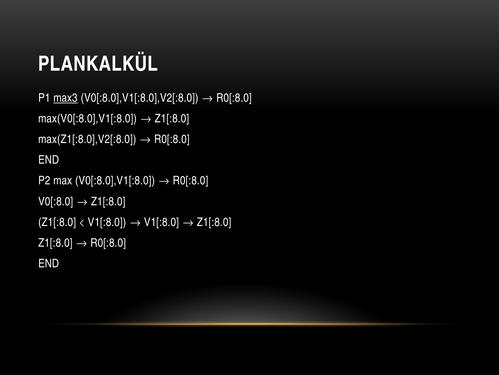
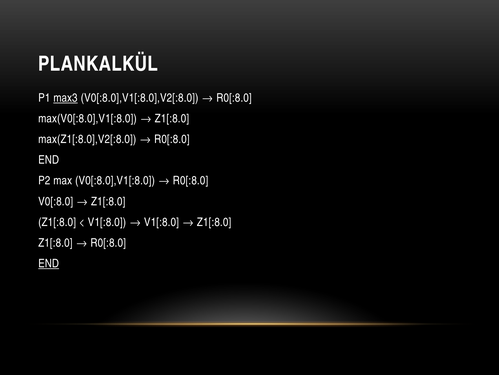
END underline: none -> present (49, 263)
